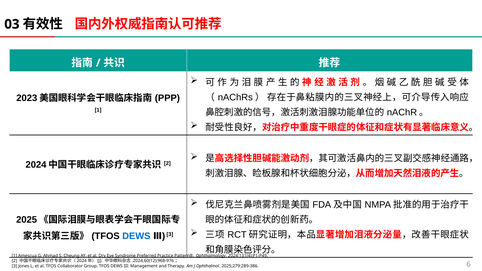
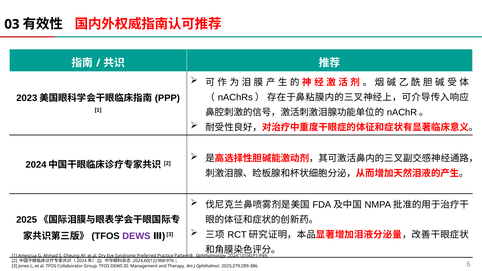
DEWS colour: blue -> purple (136, 236)
